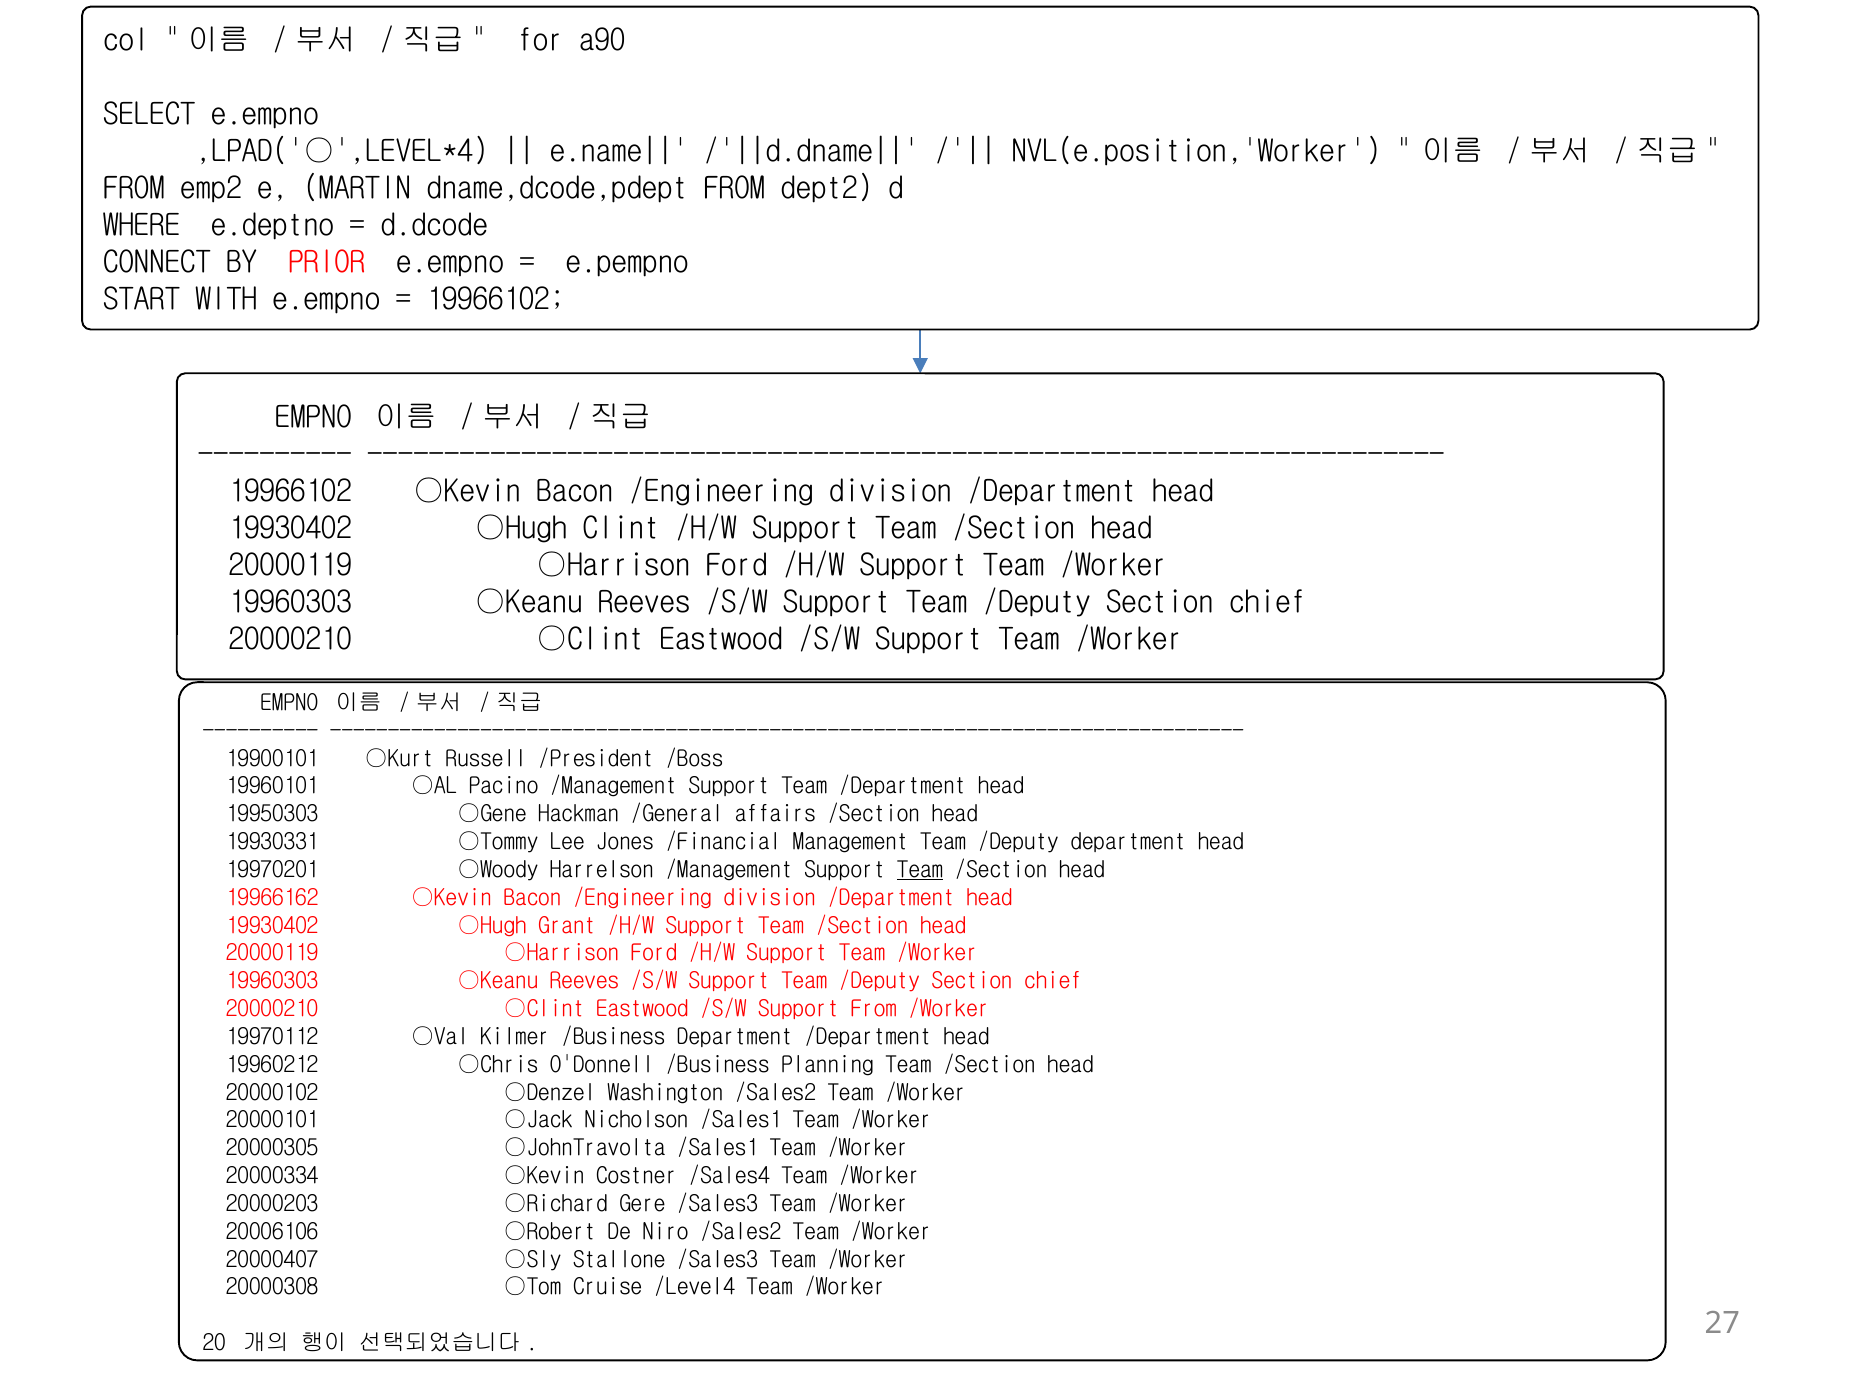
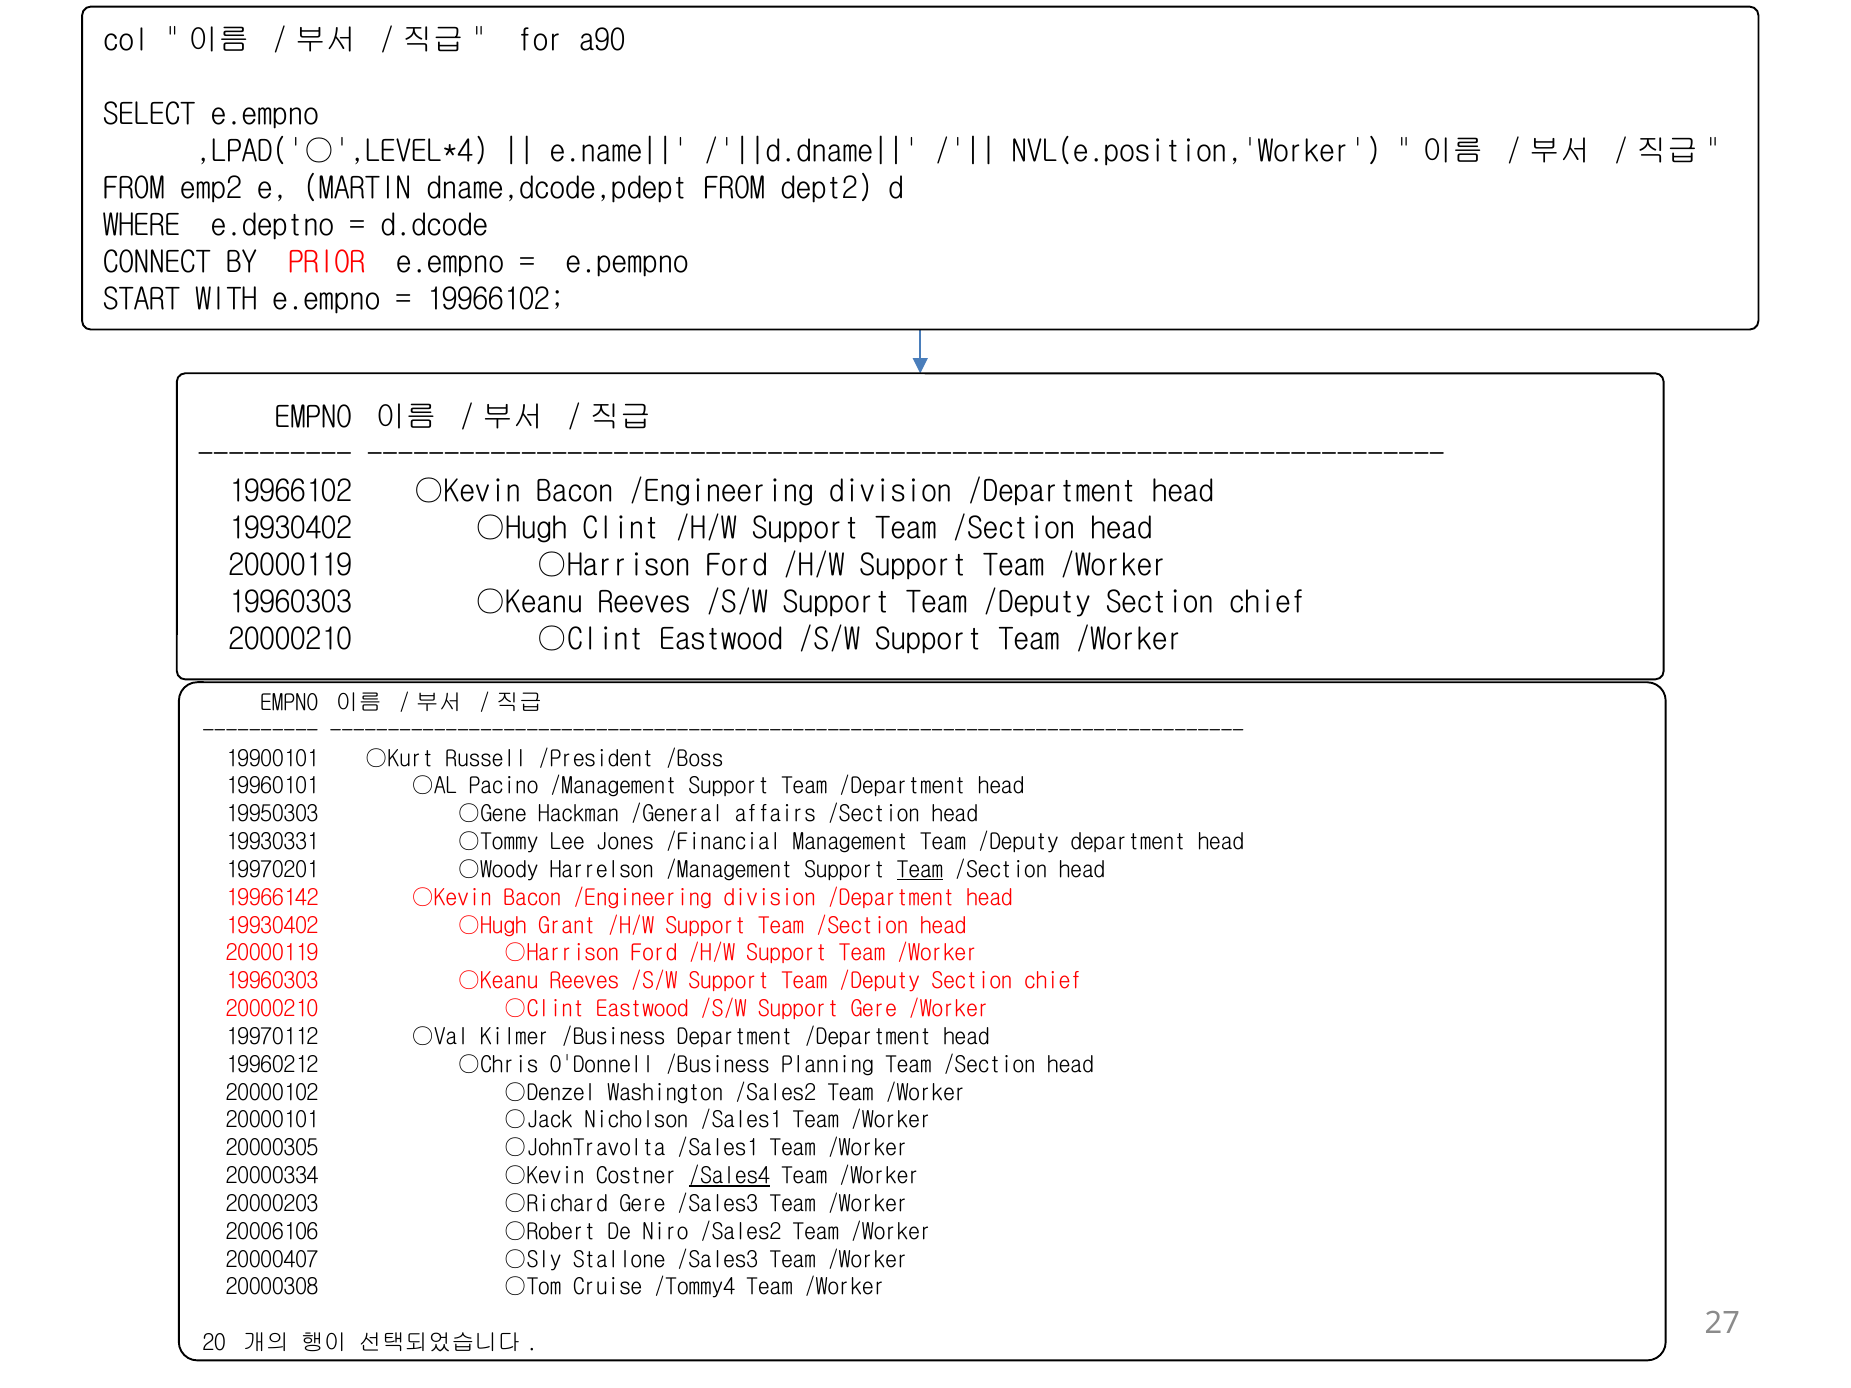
19966162: 19966162 -> 19966142 (272, 898)
Support From: From -> Gere (874, 1009)
/Sales4 underline: none -> present (729, 1176)
/Level4: /Level4 -> /Tommy4 (694, 1288)
